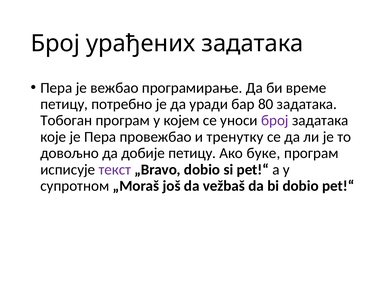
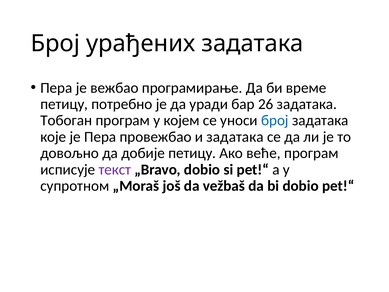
80: 80 -> 26 (266, 104)
број colour: purple -> blue (275, 120)
и тренутку: тренутку -> задатака (235, 137)
буке: буке -> веће (264, 153)
